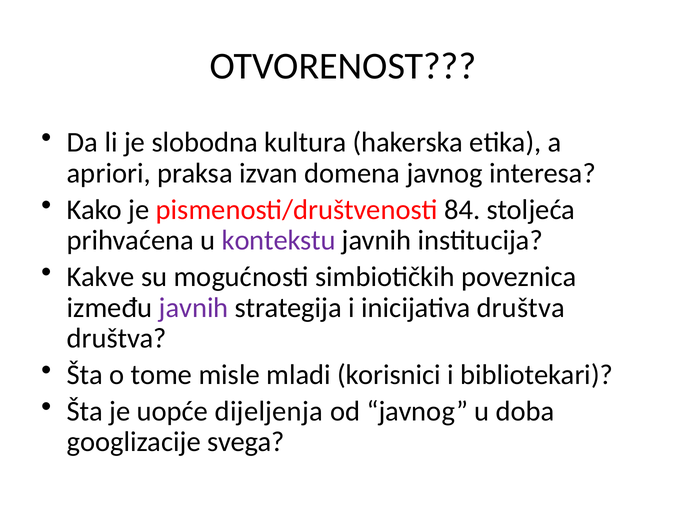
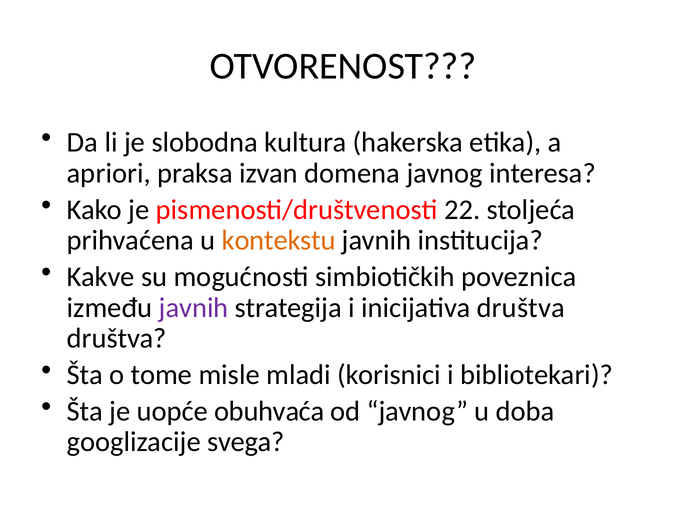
84: 84 -> 22 (462, 210)
kontekstu colour: purple -> orange (279, 241)
dijeljenja: dijeljenja -> obuhvaća (269, 412)
